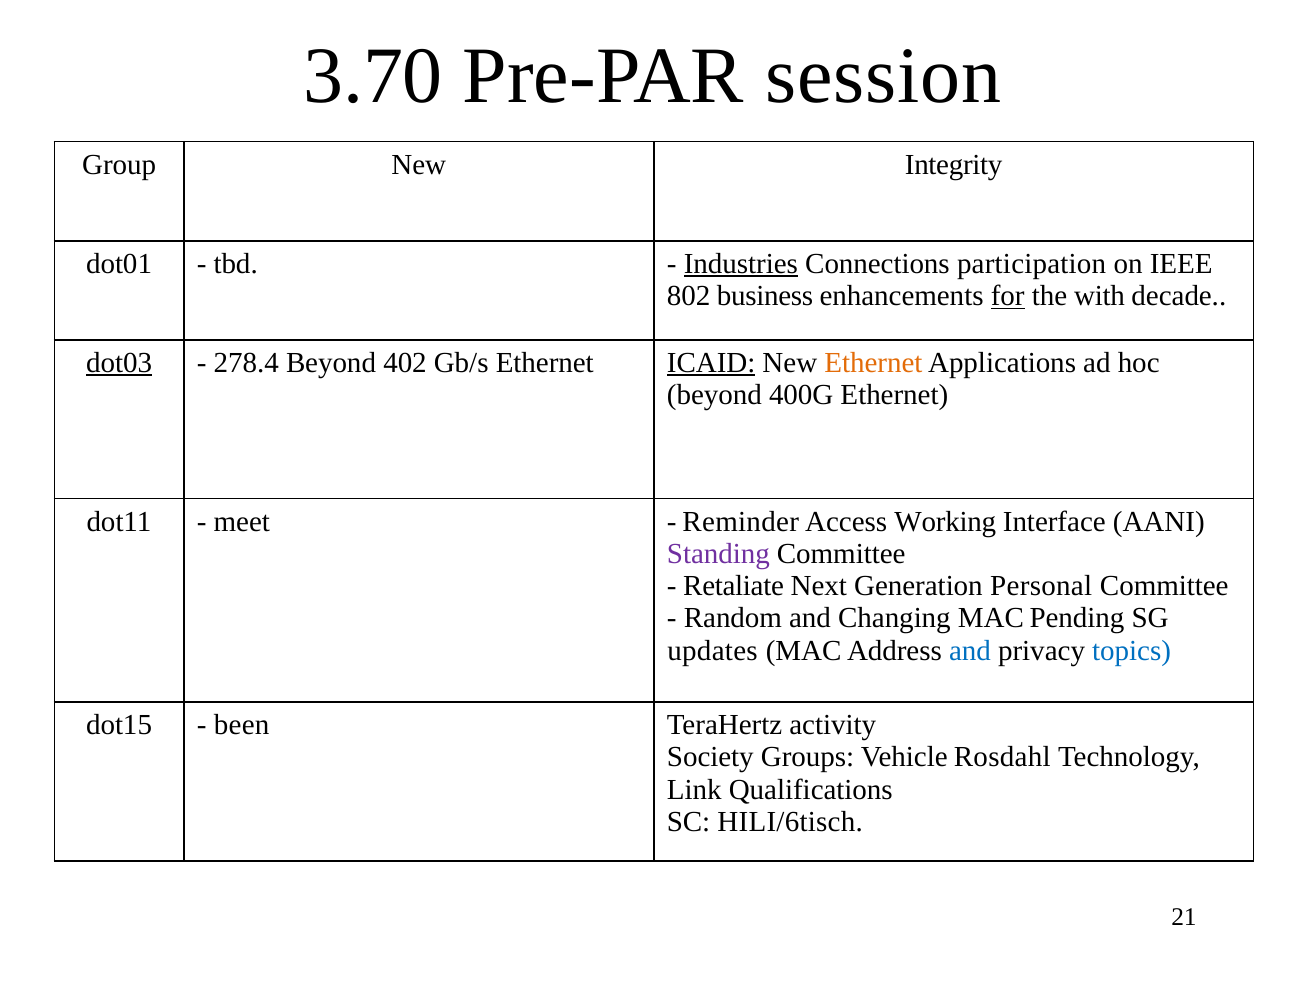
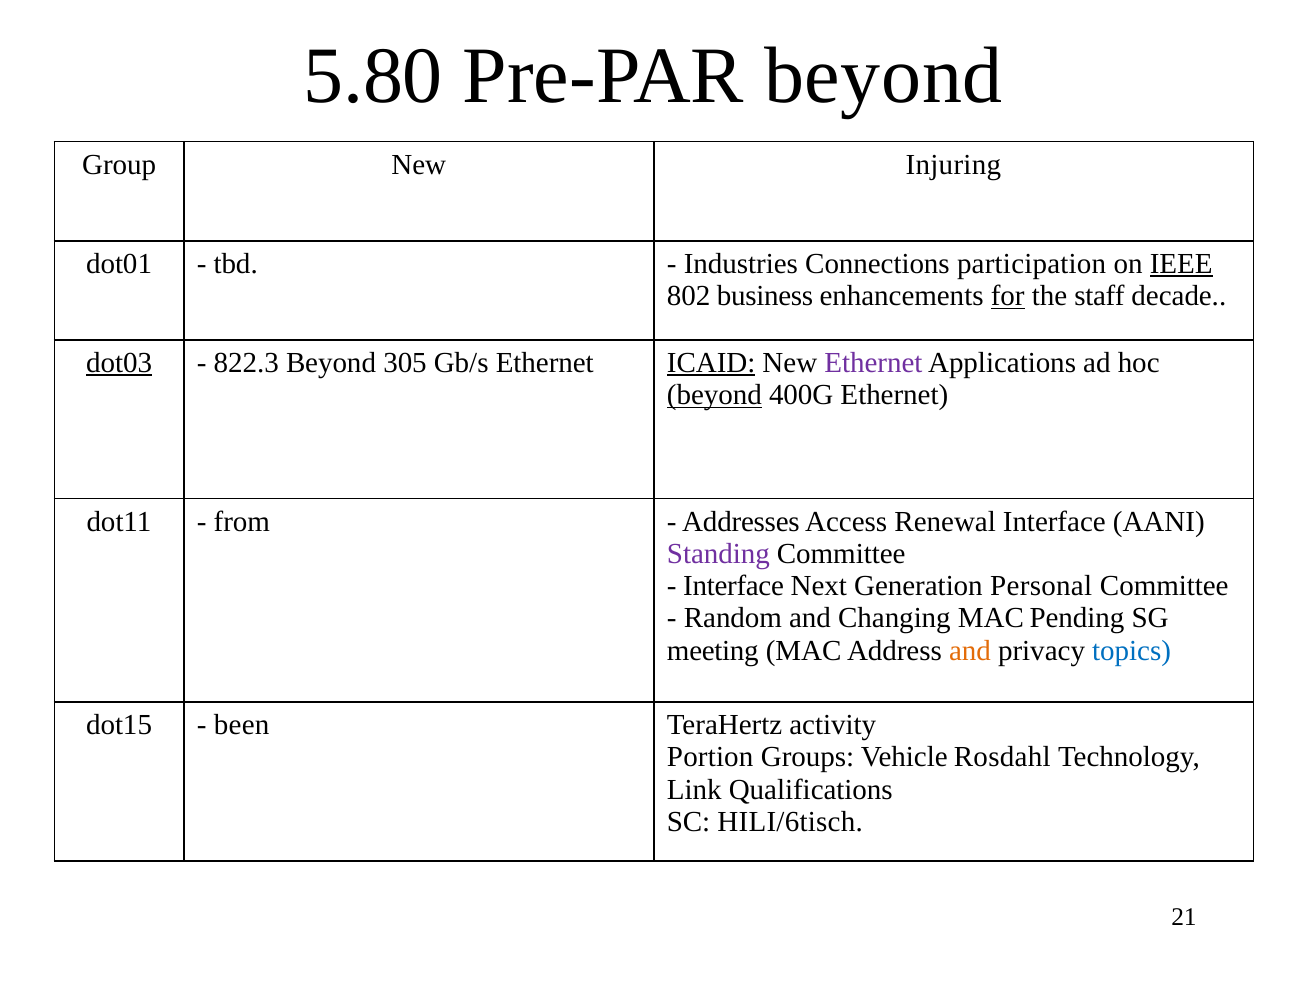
3.70: 3.70 -> 5.80 (373, 76)
Pre-PAR session: session -> beyond (884, 76)
Integrity: Integrity -> Injuring (953, 165)
Industries underline: present -> none (741, 264)
IEEE underline: none -> present (1181, 264)
with: with -> staff (1099, 296)
278.4: 278.4 -> 822.3 (246, 363)
402: 402 -> 305 (405, 363)
Ethernet colour: orange -> purple (873, 363)
beyond underline: none -> present (714, 395)
meet: meet -> from (242, 522)
Reminder: Reminder -> Addresses (741, 522)
Working: Working -> Renewal (945, 522)
Retaliate: Retaliate -> Interface (734, 586)
updates: updates -> meeting (713, 651)
and colour: blue -> orange (970, 651)
Society: Society -> Portion (710, 757)
